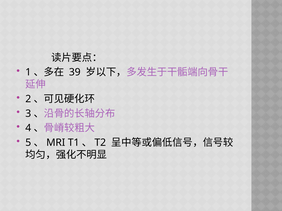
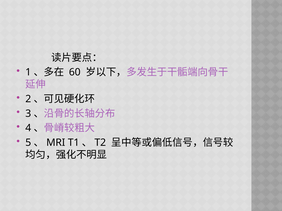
39: 39 -> 60 (75, 72)
